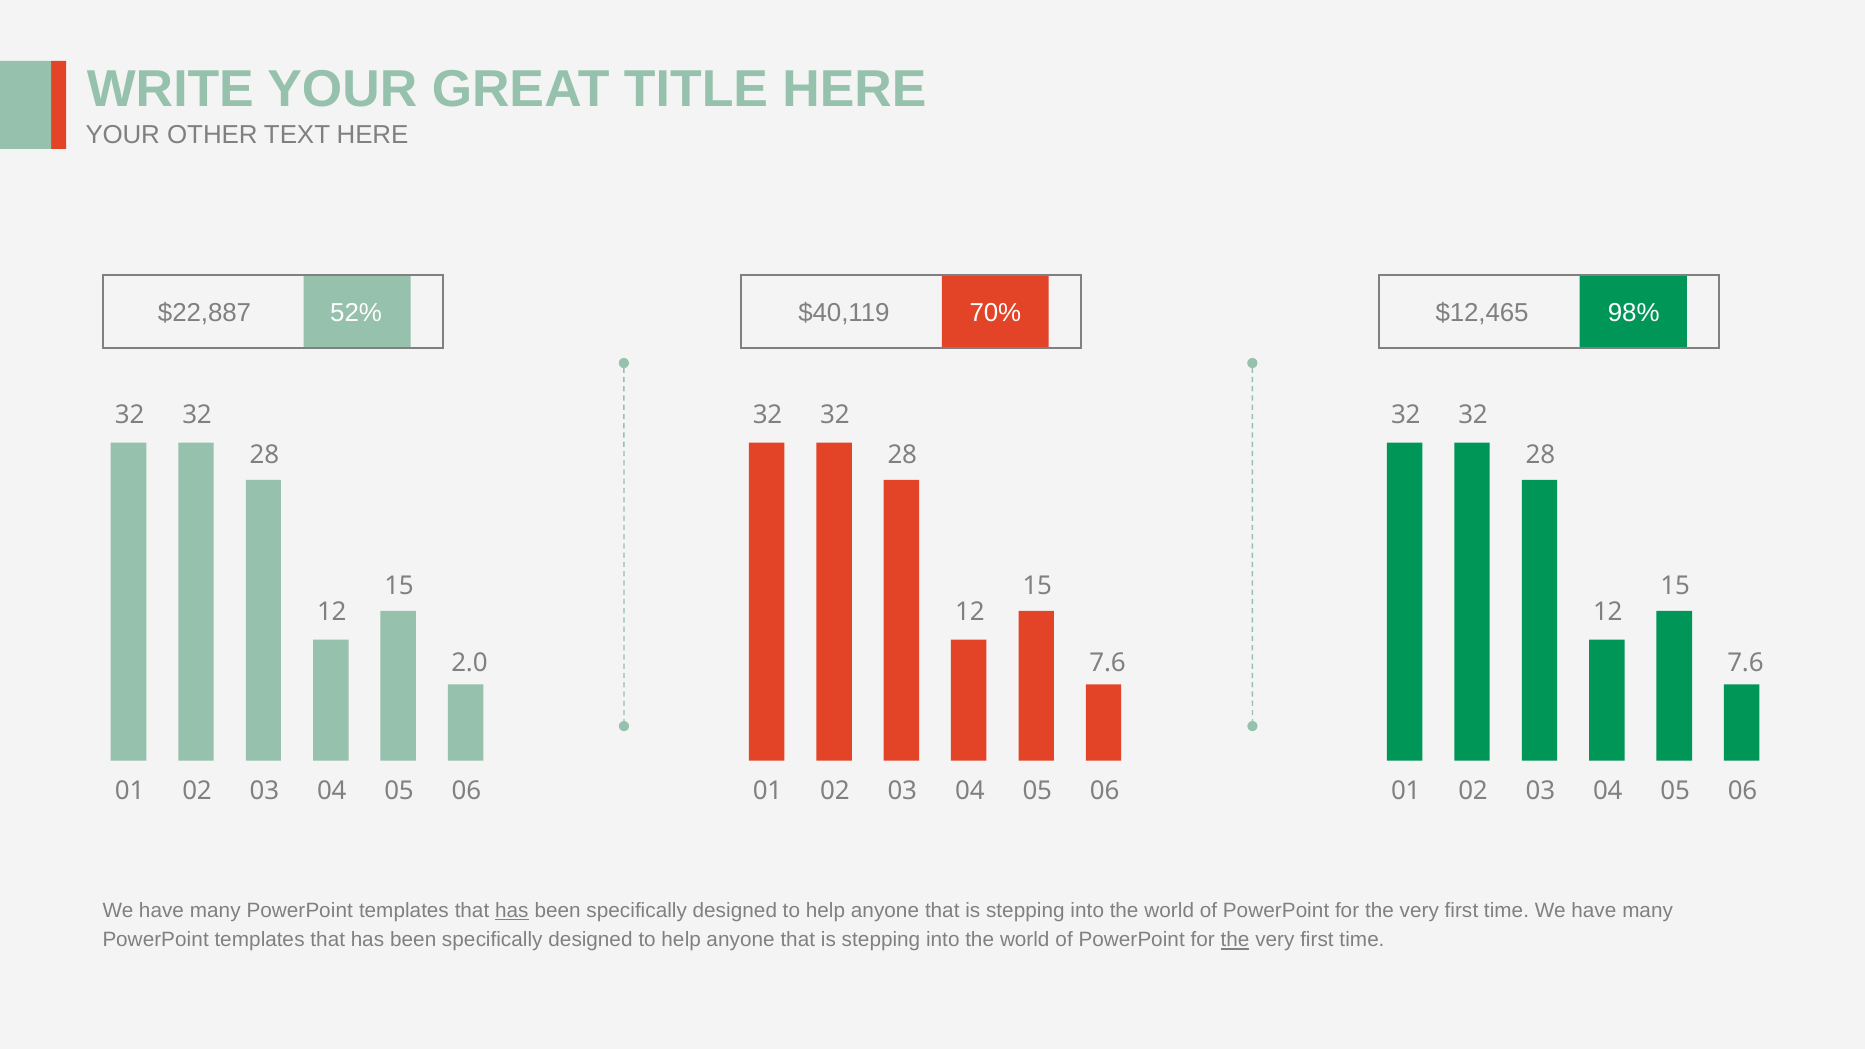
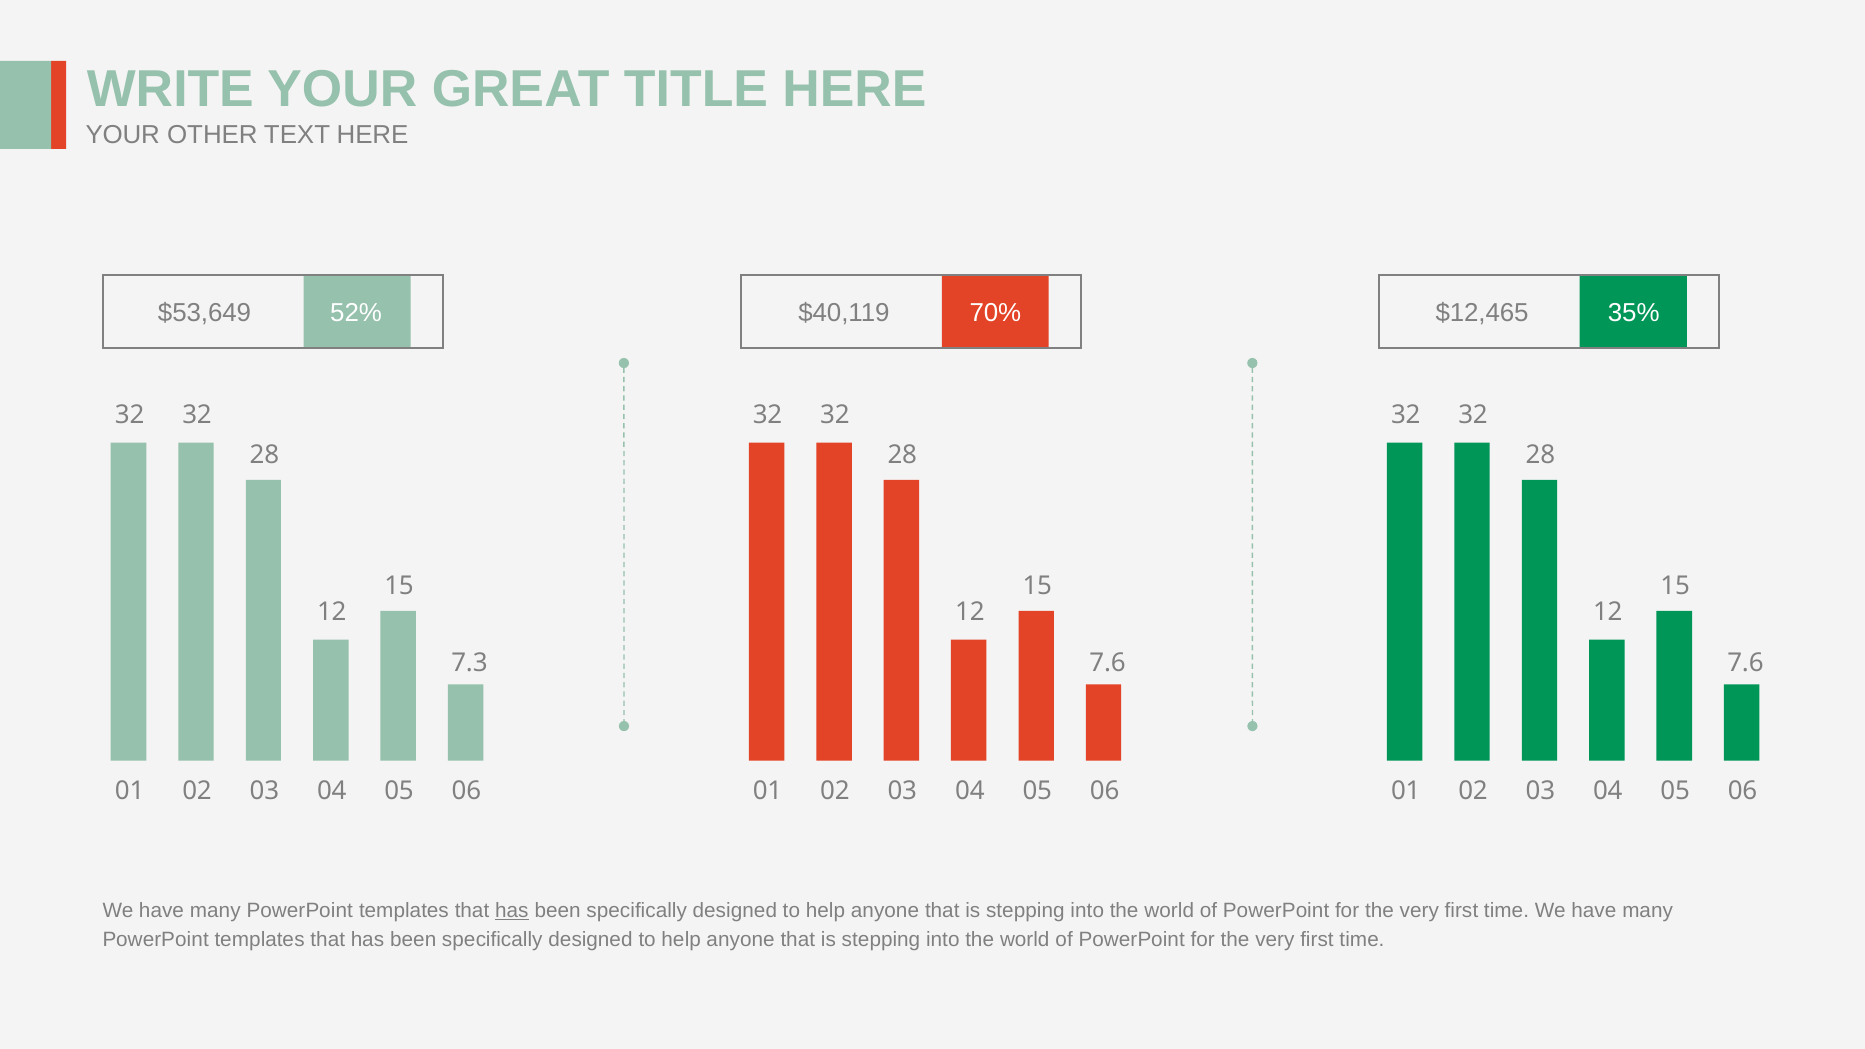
$22,887: $22,887 -> $53,649 (205, 313)
98%: 98% -> 35% (1634, 313)
2.0: 2.0 -> 7.3 (469, 663)
the underline: present -> none (1235, 940)
